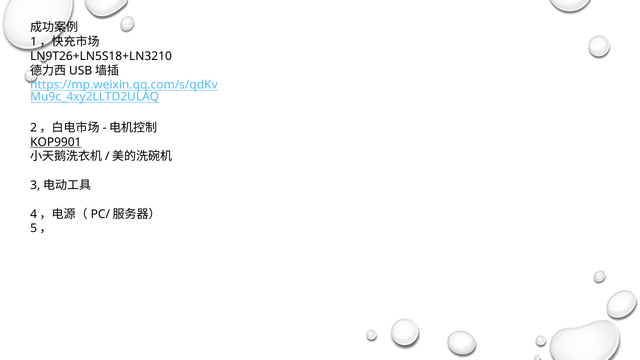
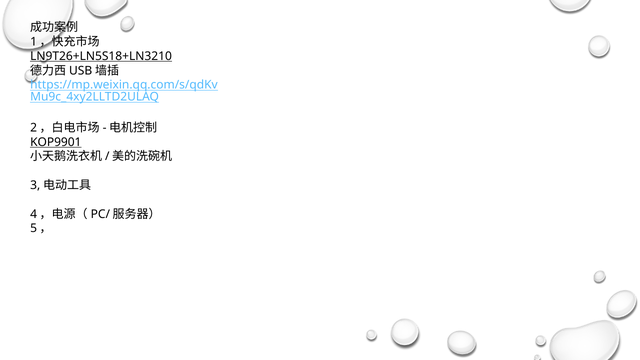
LN9T26+LN5S18+LN3210 underline: none -> present (101, 56)
